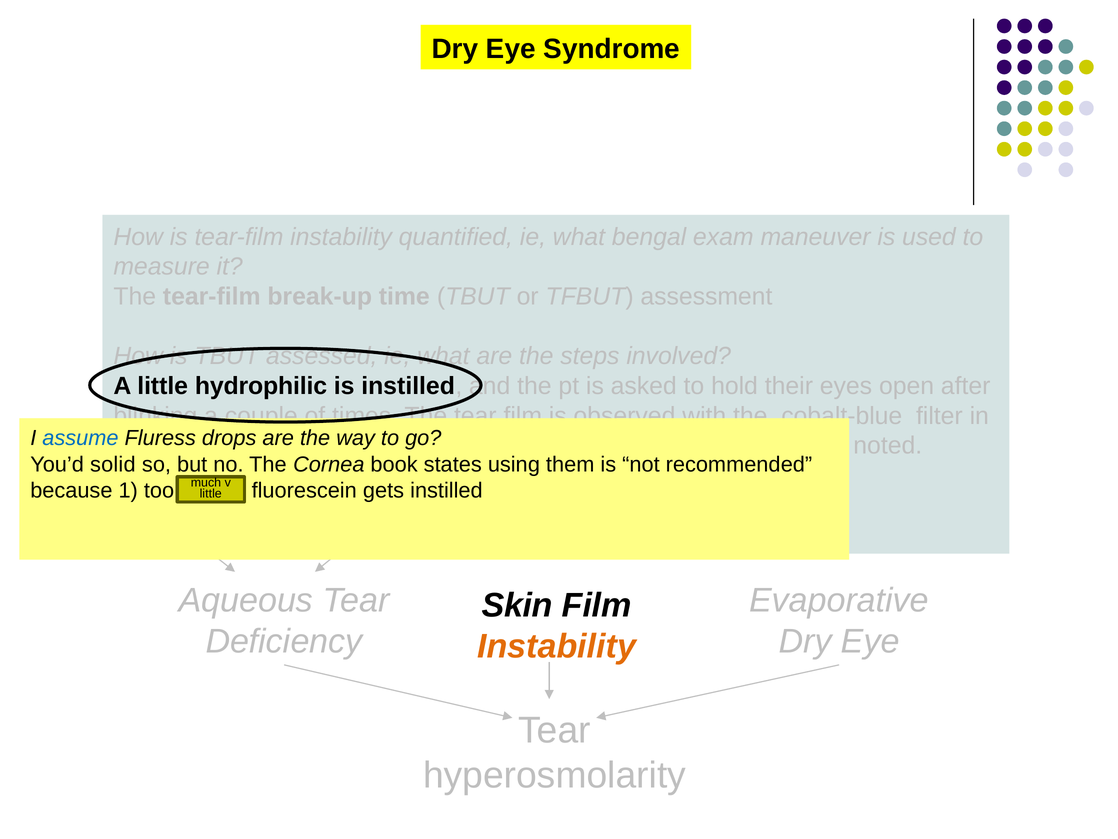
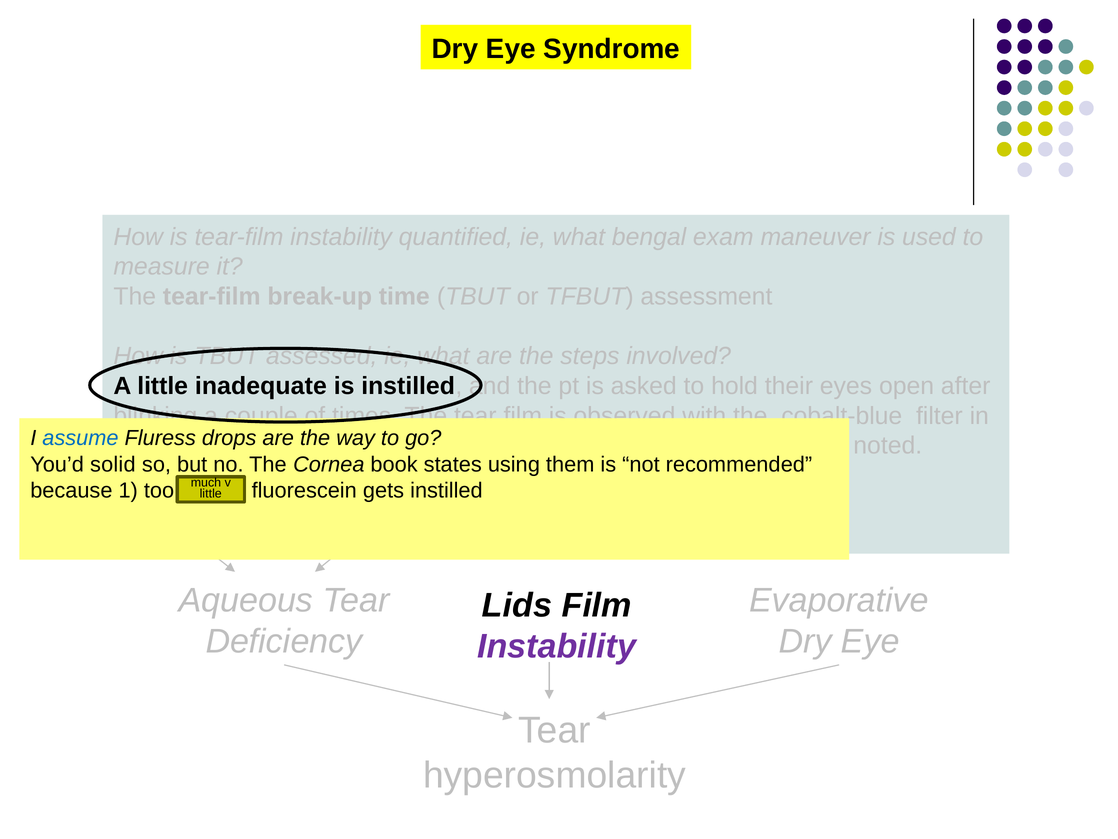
hydrophilic: hydrophilic -> inadequate (261, 386)
Skin: Skin -> Lids (517, 605)
Instability colour: orange -> purple (557, 646)
